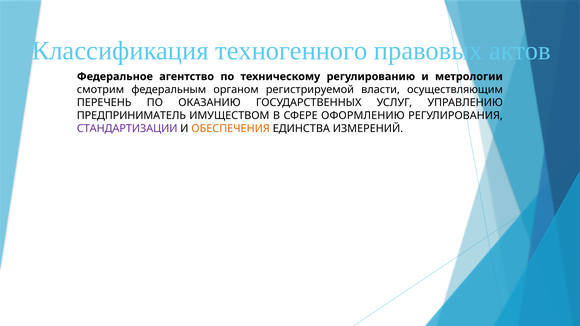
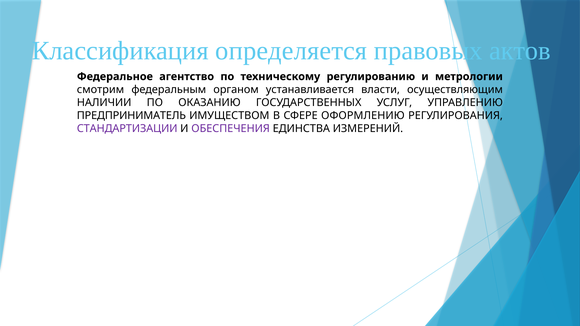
техногенного: техногенного -> определяется (291, 51)
регистрируемой: регистрируемой -> устанавливается (310, 90)
ПЕРЕЧЕНЬ: ПЕРЕЧЕНЬ -> НАЛИЧИИ (104, 103)
ОБЕСПЕЧЕНИЯ colour: orange -> purple (231, 129)
